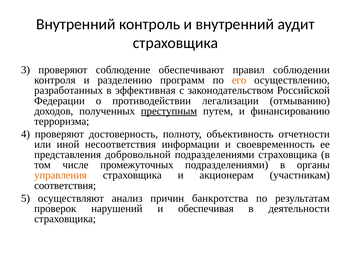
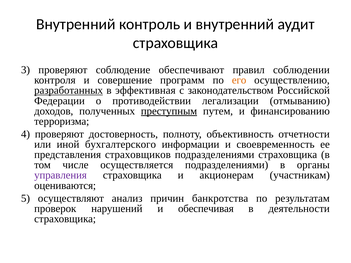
разделению: разделению -> совершение (125, 80)
разработанных underline: none -> present (69, 91)
несоответствия: несоответствия -> бухгалтерского (121, 144)
добровольной: добровольной -> страховщиков (138, 155)
промежуточных: промежуточных -> осуществляется (137, 165)
управления colour: orange -> purple (61, 175)
соответствия: соответствия -> оцениваются (65, 186)
